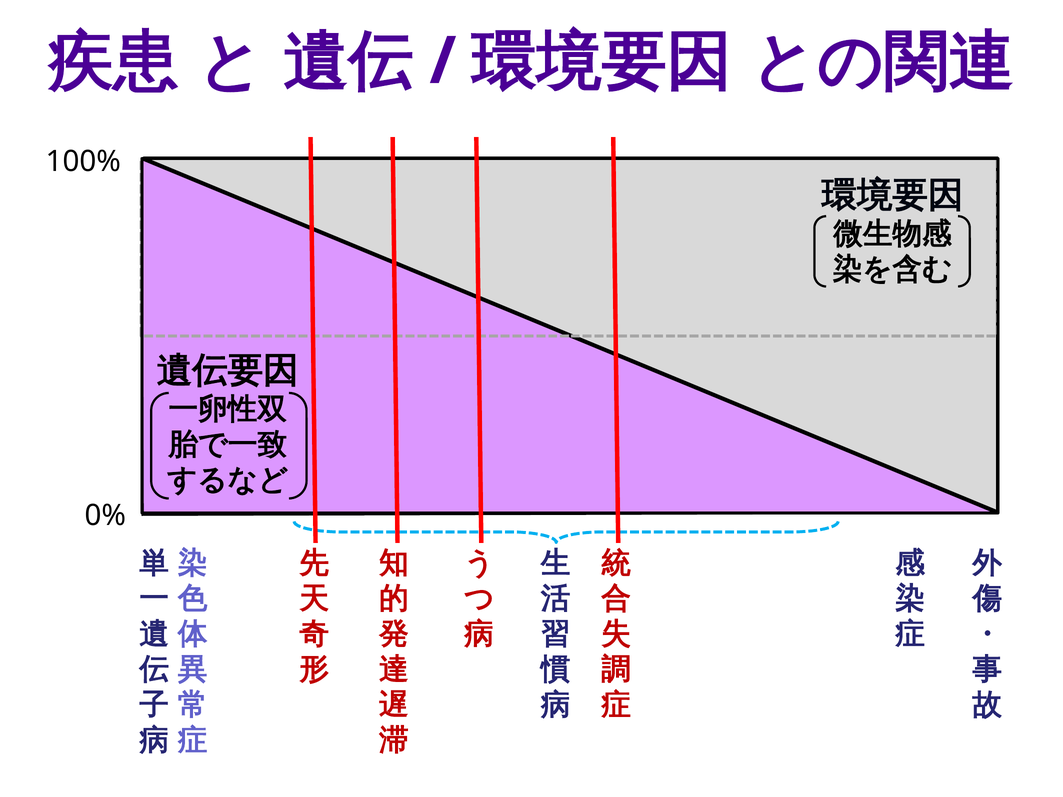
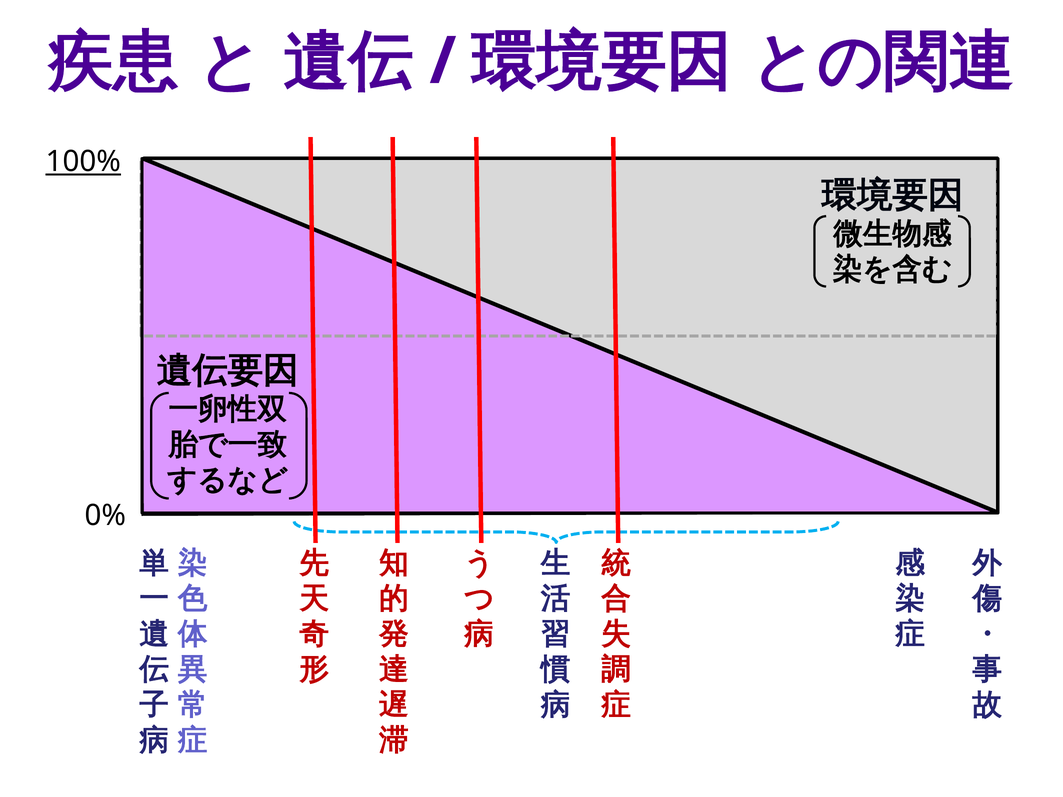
100% underline: none -> present (83, 162)
